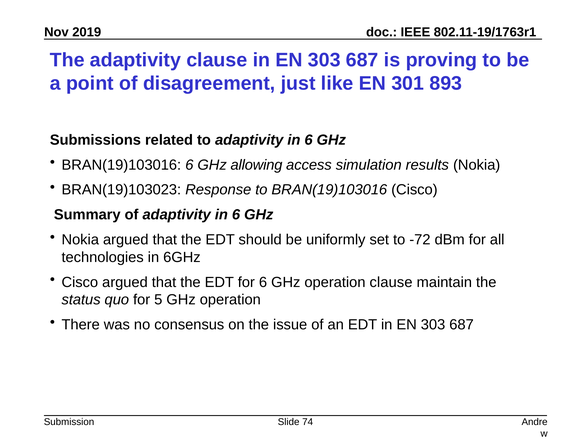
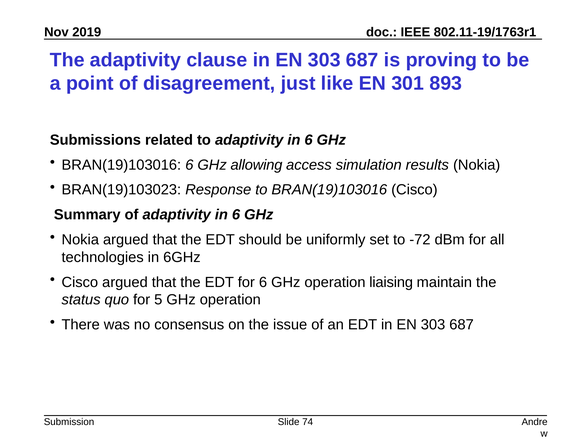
operation clause: clause -> liaising (391, 282)
